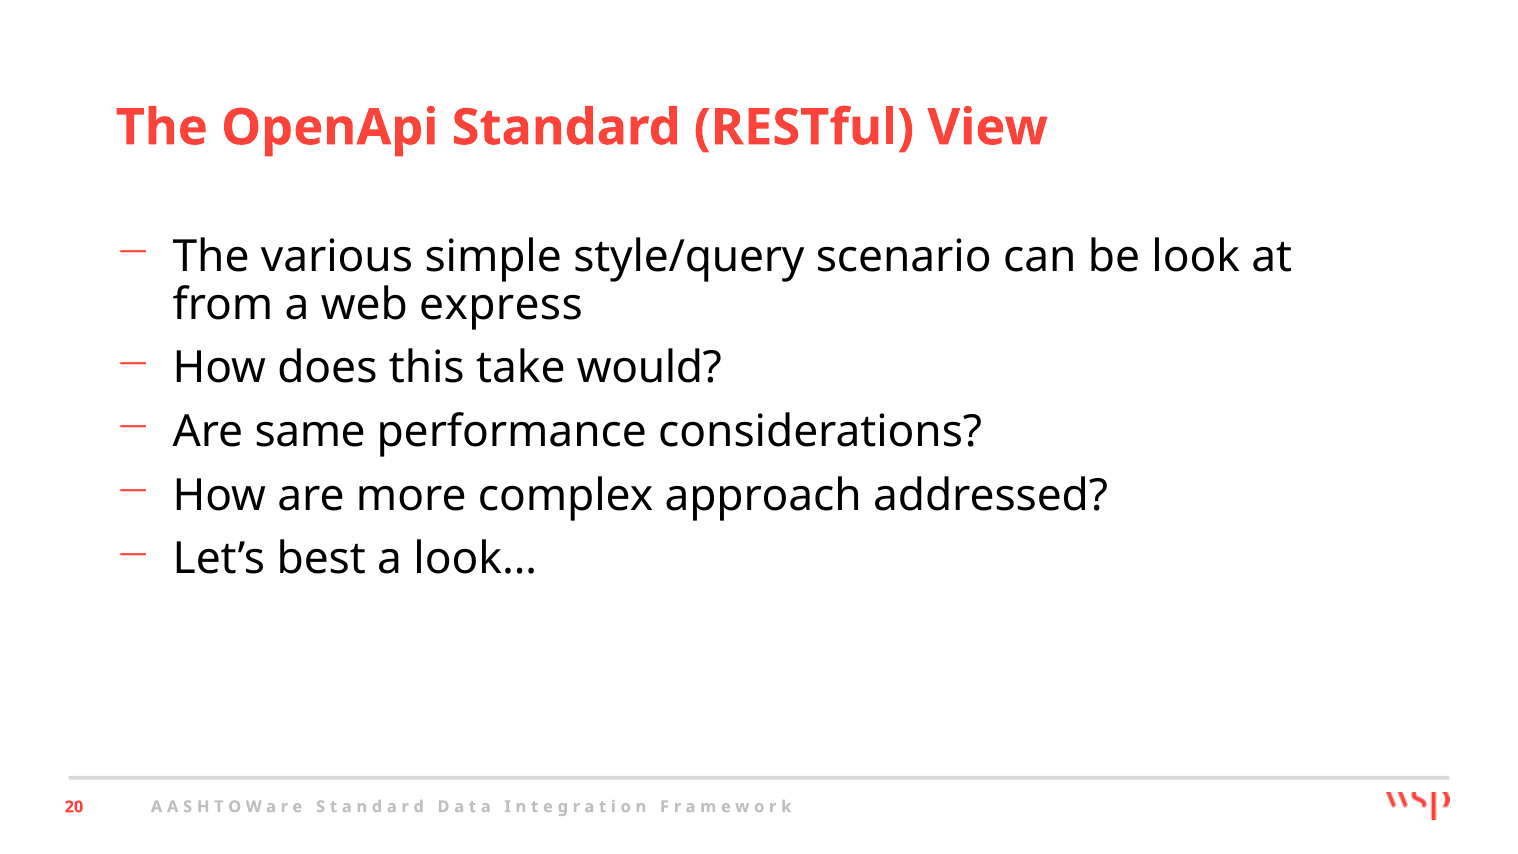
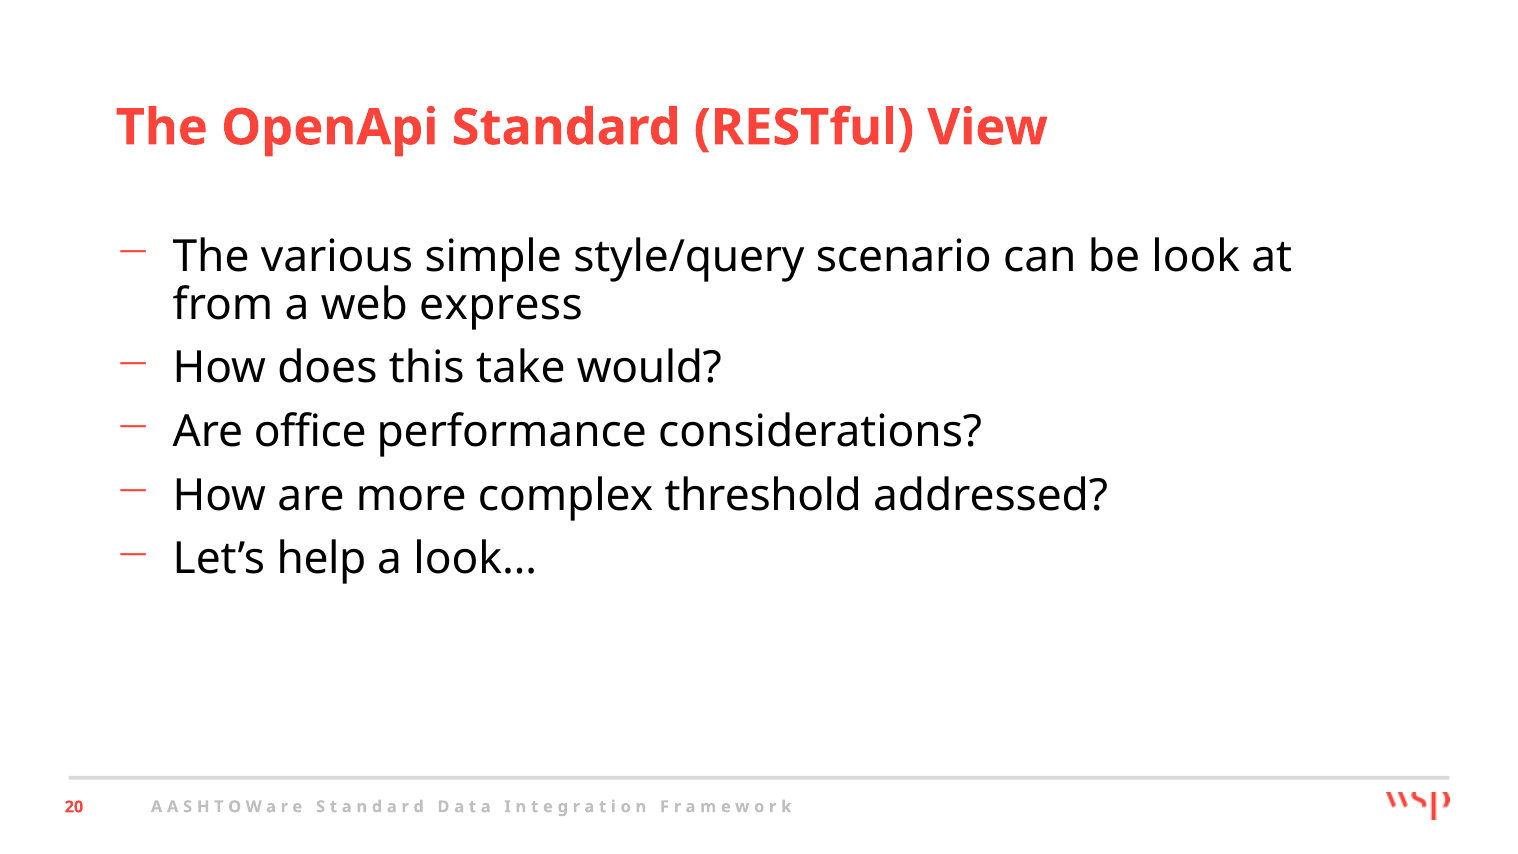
same: same -> office (310, 432)
approach: approach -> threshold (763, 495)
best: best -> help (321, 559)
